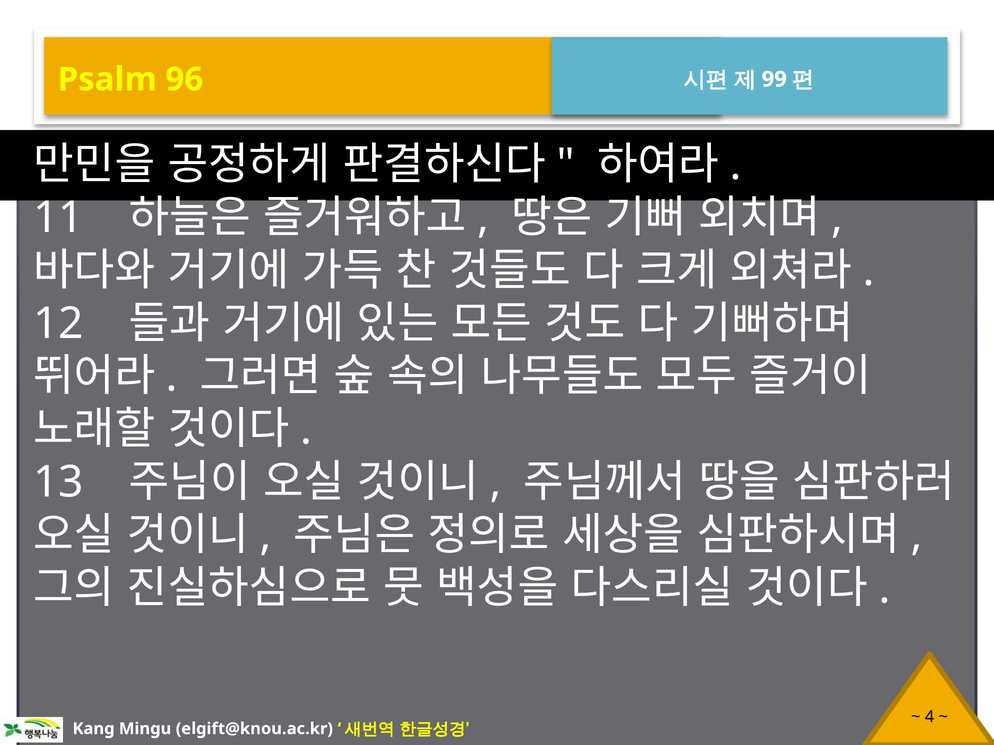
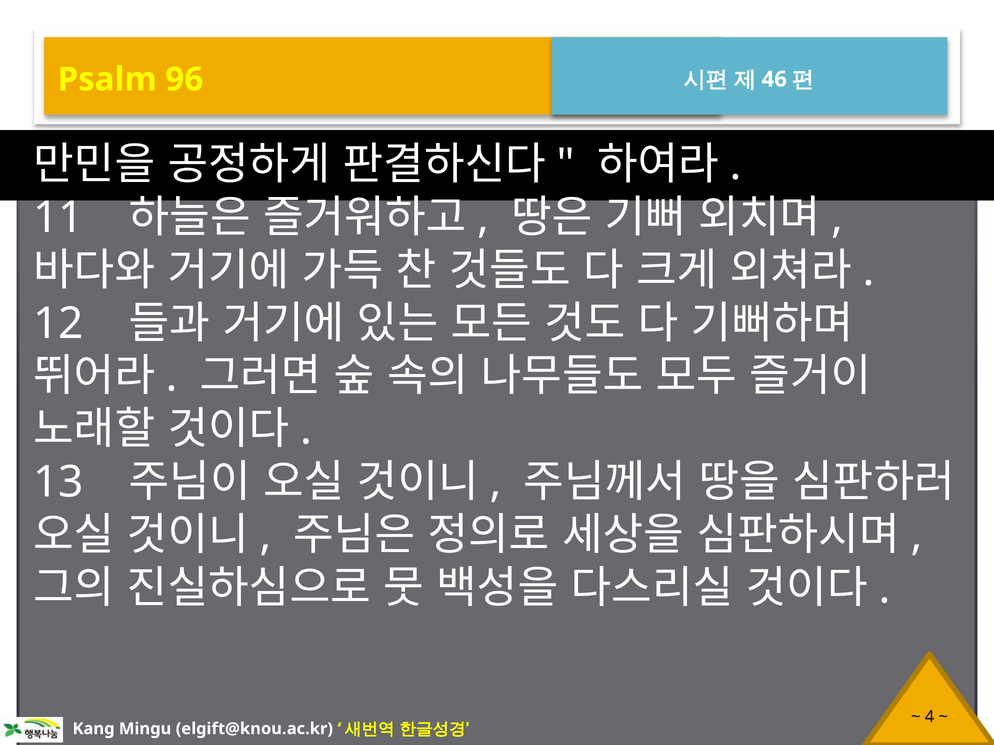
99: 99 -> 46 (774, 79)
